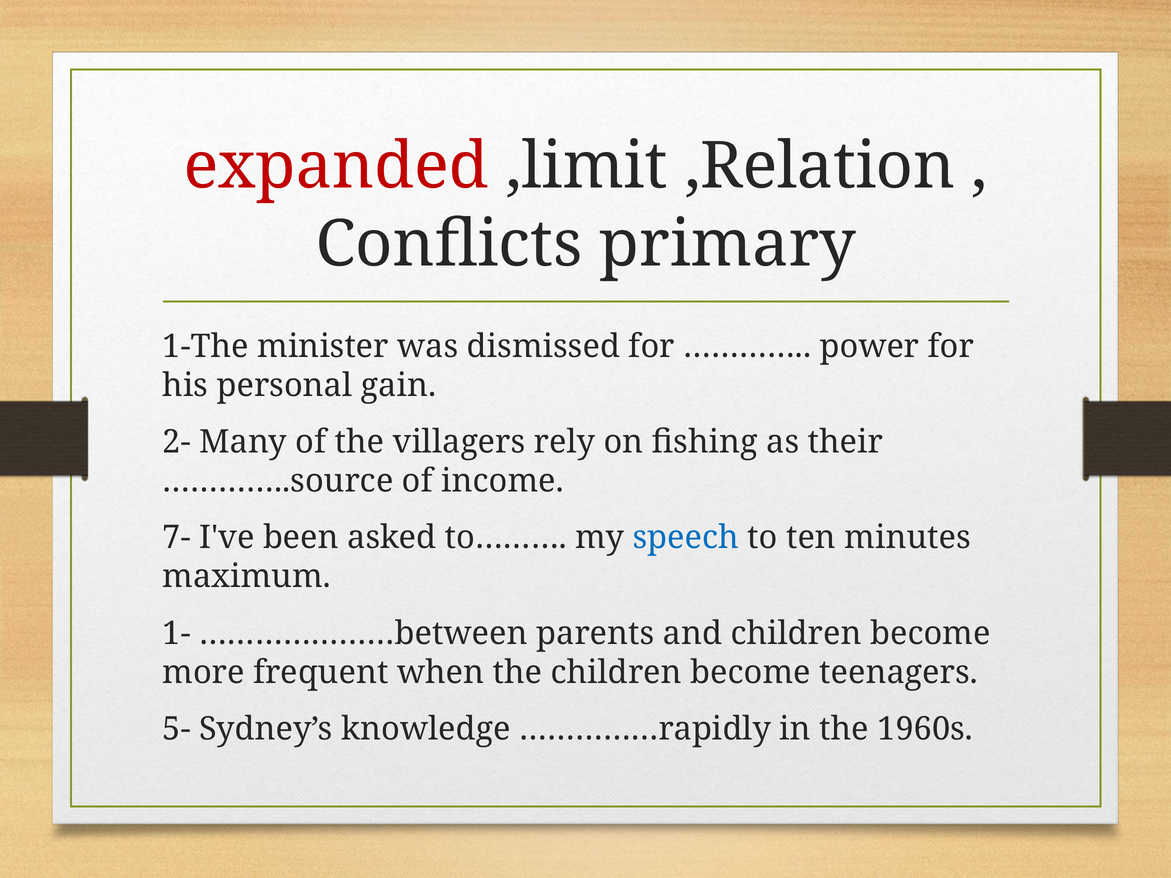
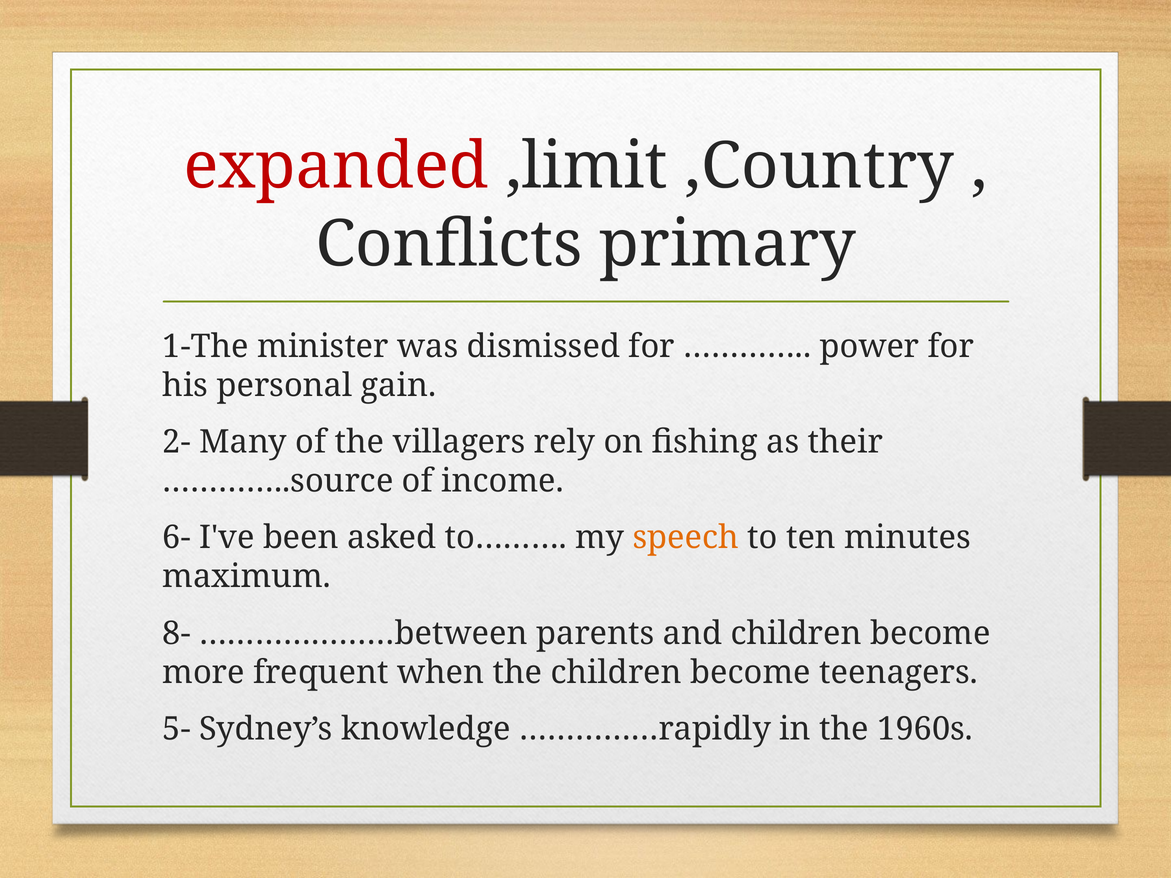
,Relation: ,Relation -> ,Country (819, 167)
7-: 7- -> 6- (177, 538)
speech colour: blue -> orange (686, 538)
1-: 1- -> 8- (177, 634)
